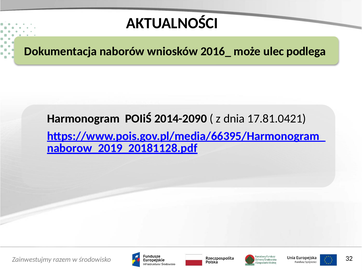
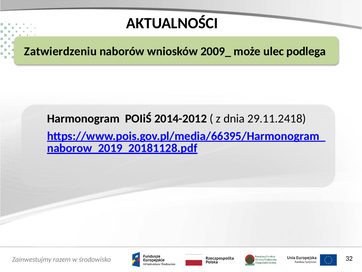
Dokumentacja: Dokumentacja -> Zatwierdzeniu (60, 51)
2016_: 2016_ -> 2009_ (216, 51)
2014-2090: 2014-2090 -> 2014-2012 (181, 118)
17.81.0421: 17.81.0421 -> 29.11.2418 (277, 118)
